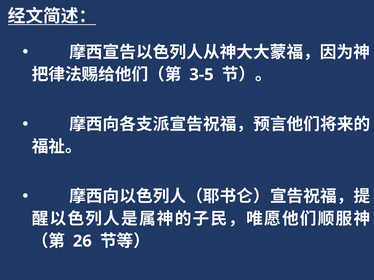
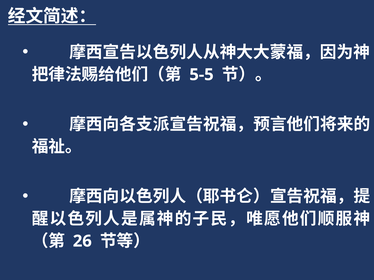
3-5: 3-5 -> 5-5 (201, 75)
